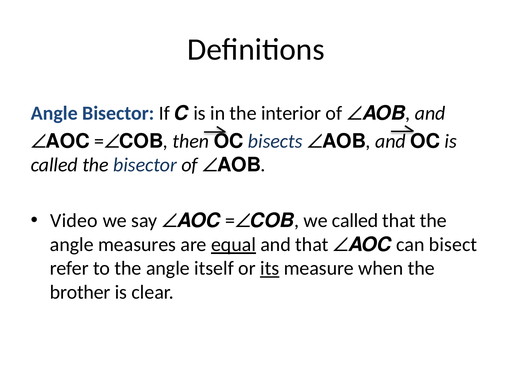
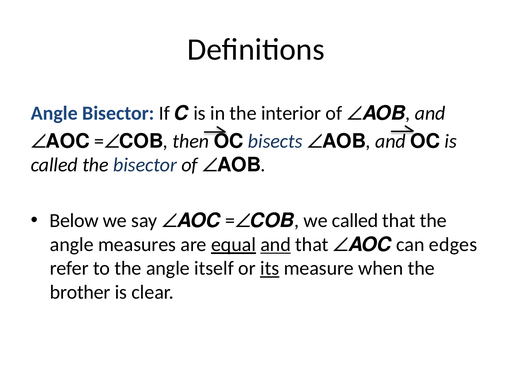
Video: Video -> Below (74, 221)
and underline: none -> present (276, 245)
bisect: bisect -> edges (453, 245)
